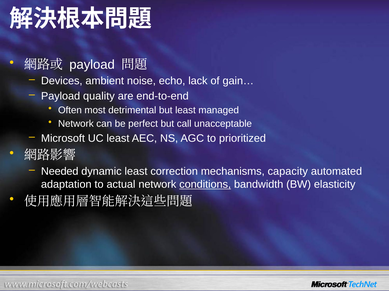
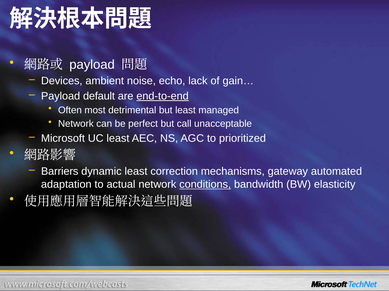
quality: quality -> default (99, 96)
end-to-end underline: none -> present (163, 96)
Needed: Needed -> Barriers (60, 172)
capacity: capacity -> gateway (288, 172)
